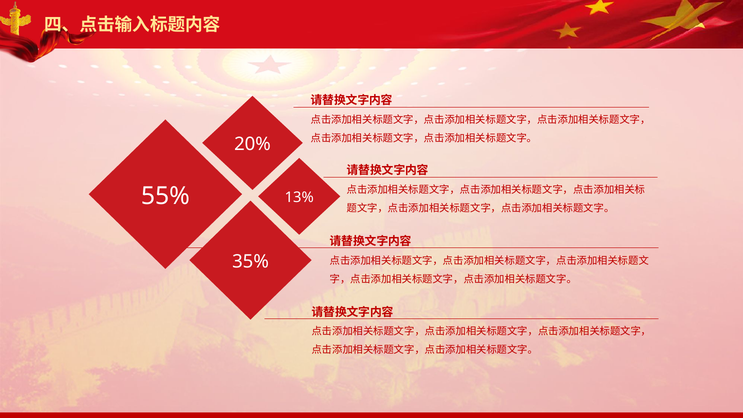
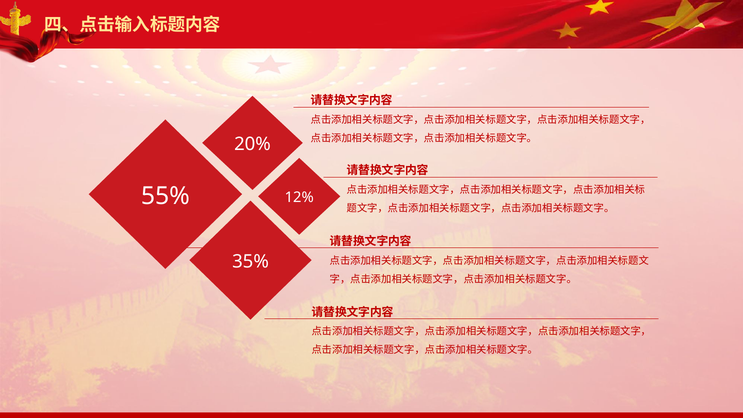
13%: 13% -> 12% (299, 197)
